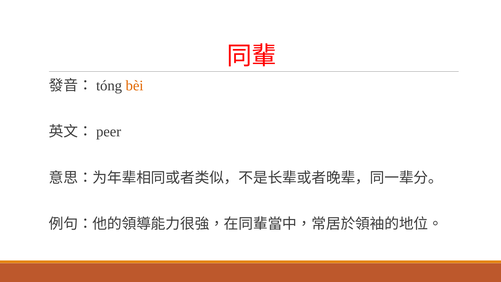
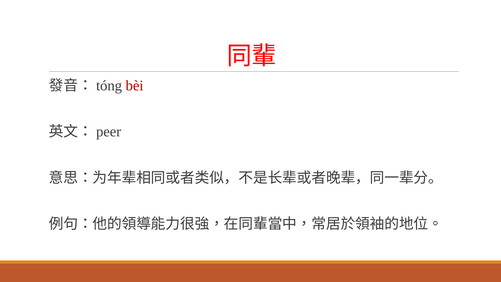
bèi colour: orange -> red (135, 86)
